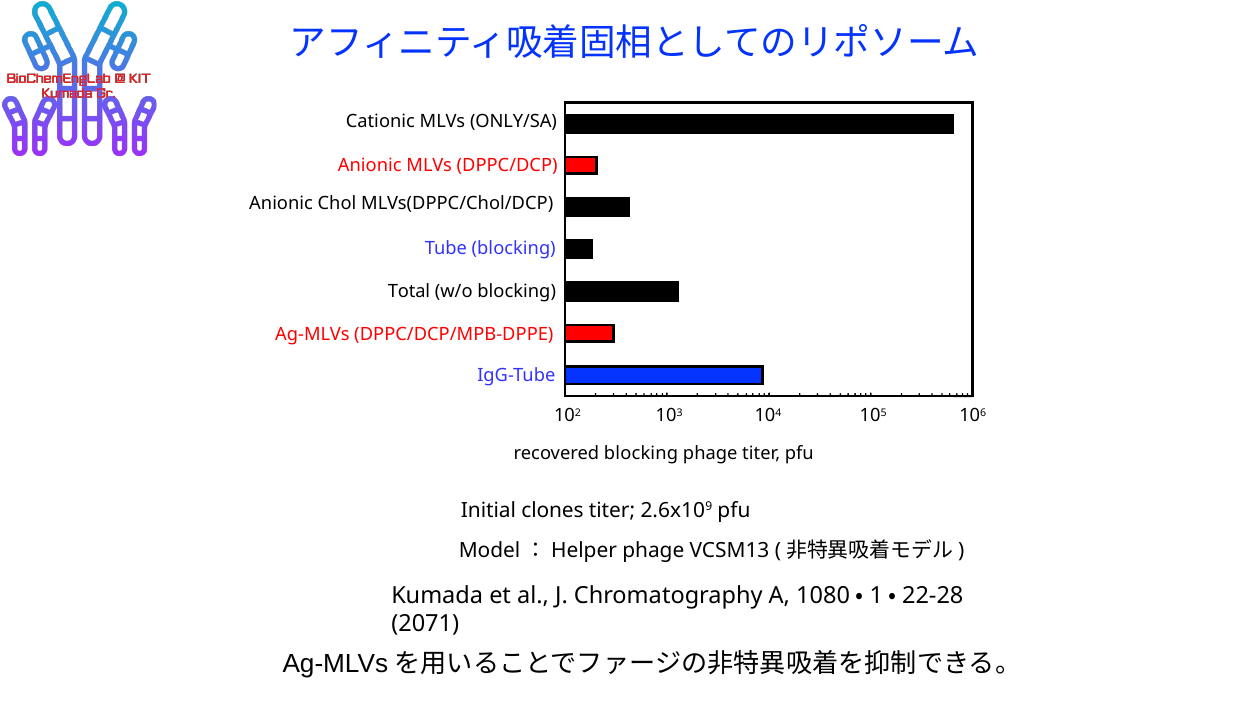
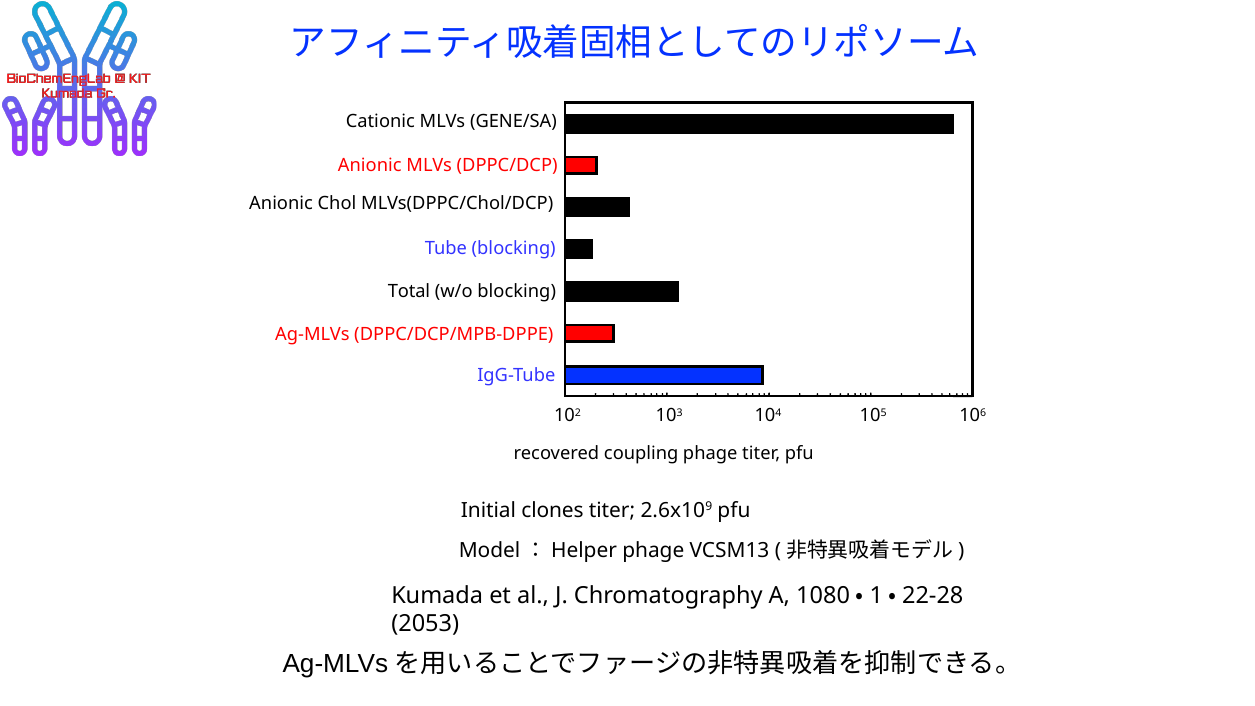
ONLY/SA: ONLY/SA -> GENE/SA (513, 122)
recovered blocking: blocking -> coupling (641, 454)
2071: 2071 -> 2053 (425, 624)
